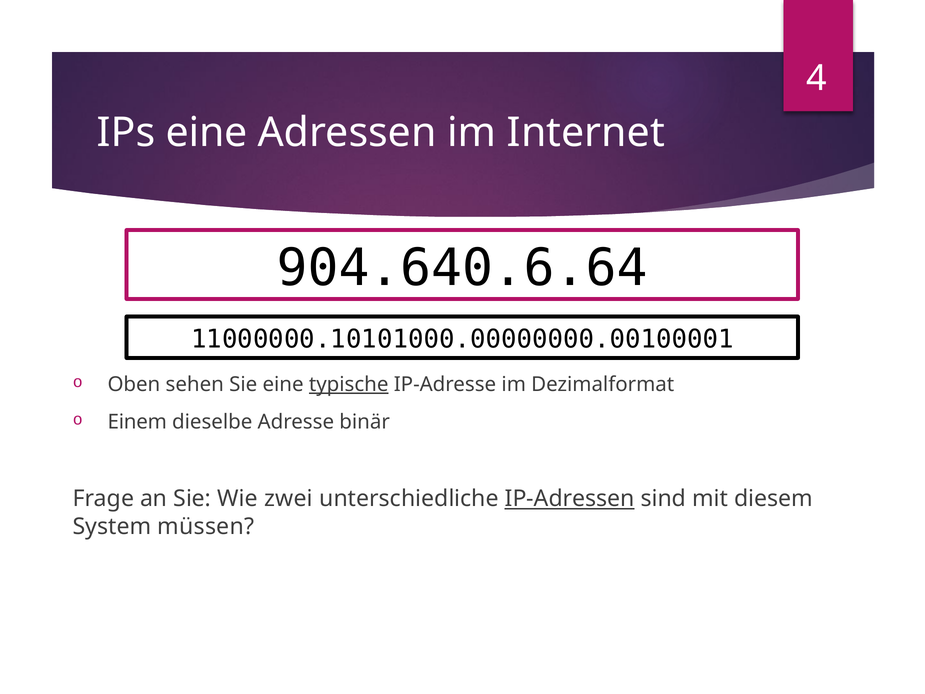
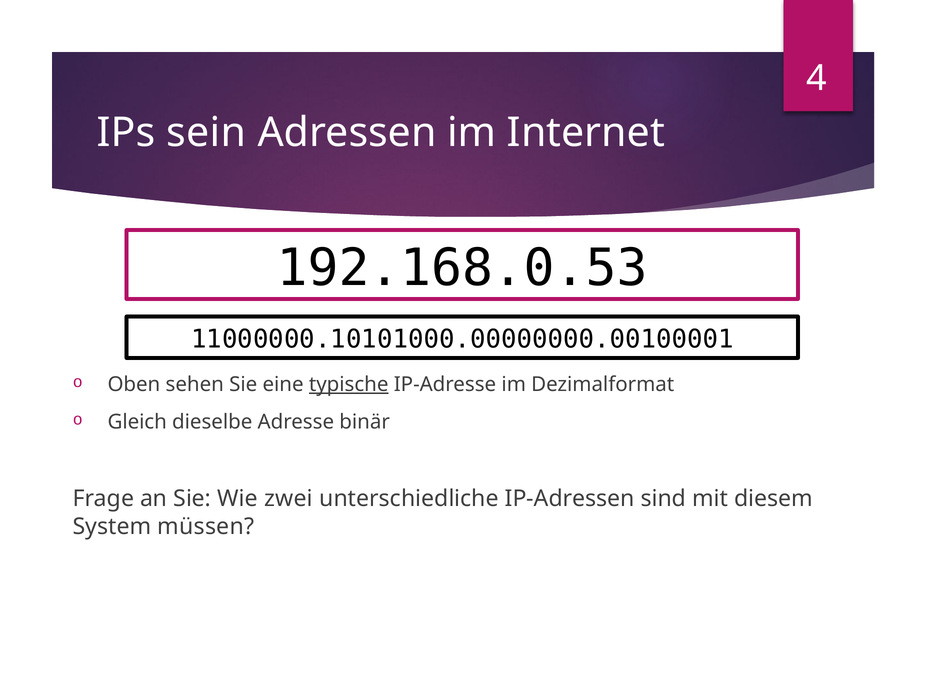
IPs eine: eine -> sein (206, 133)
904.640.6.64: 904.640.6.64 -> 192.168.0.53 (462, 268)
Einem: Einem -> Gleich (137, 422)
IP-Adressen underline: present -> none (570, 499)
